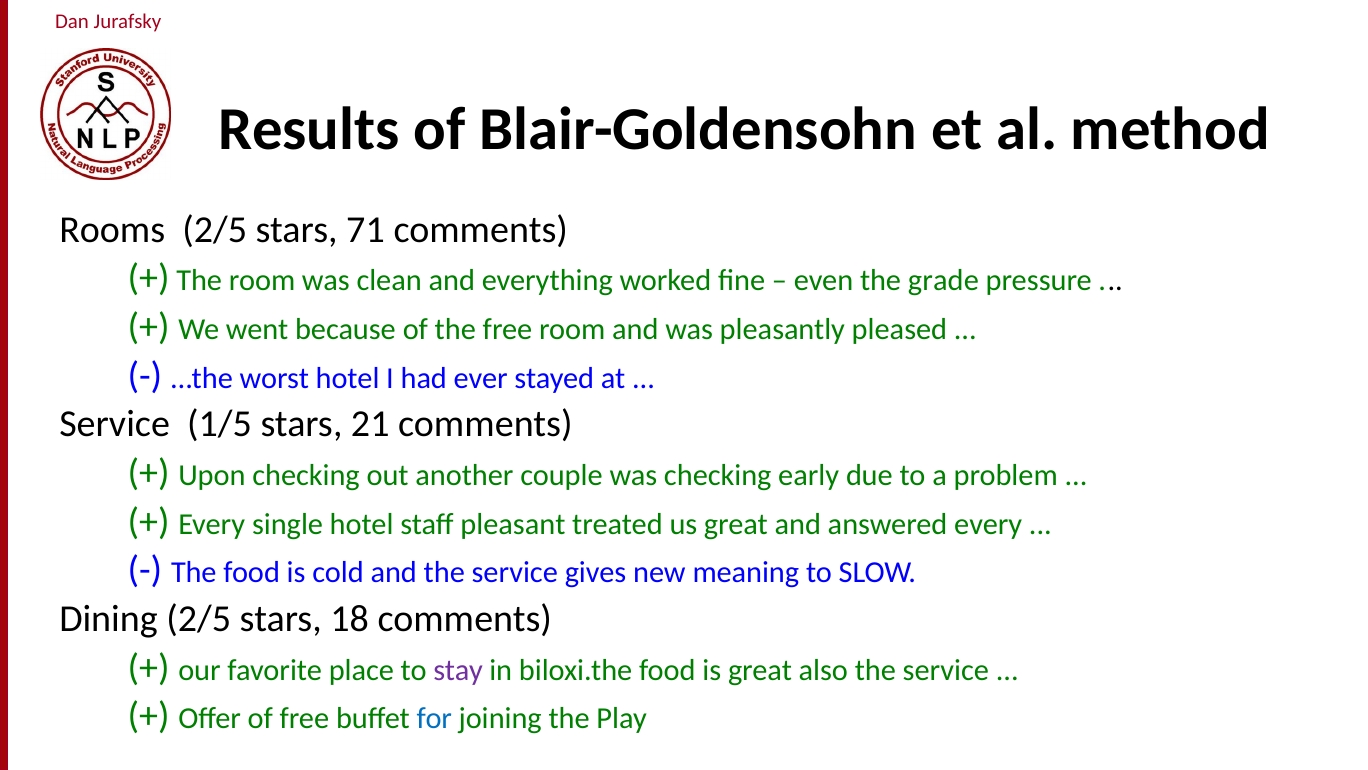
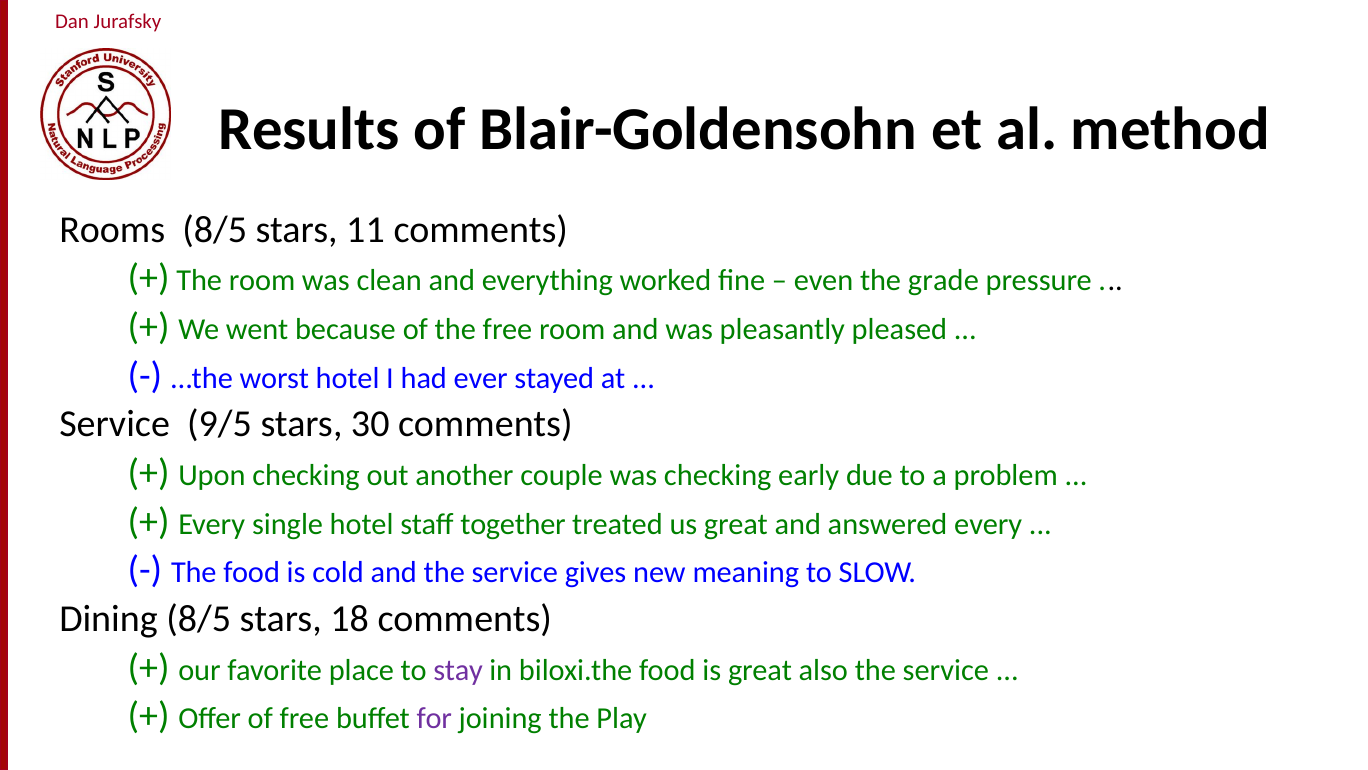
Rooms 2/5: 2/5 -> 8/5 (215, 229)
71: 71 -> 11 (365, 229)
1/5: 1/5 -> 9/5 (219, 424)
21: 21 -> 30 (370, 424)
pleasant: pleasant -> together (513, 524)
Dining 2/5: 2/5 -> 8/5 (199, 619)
for colour: blue -> purple (434, 718)
